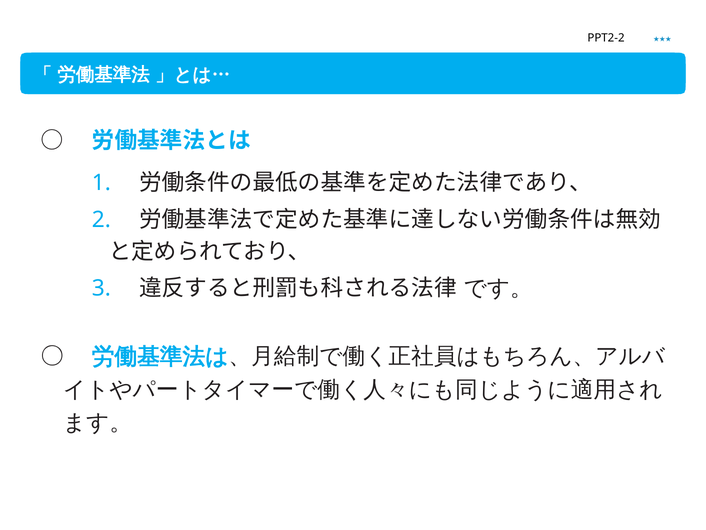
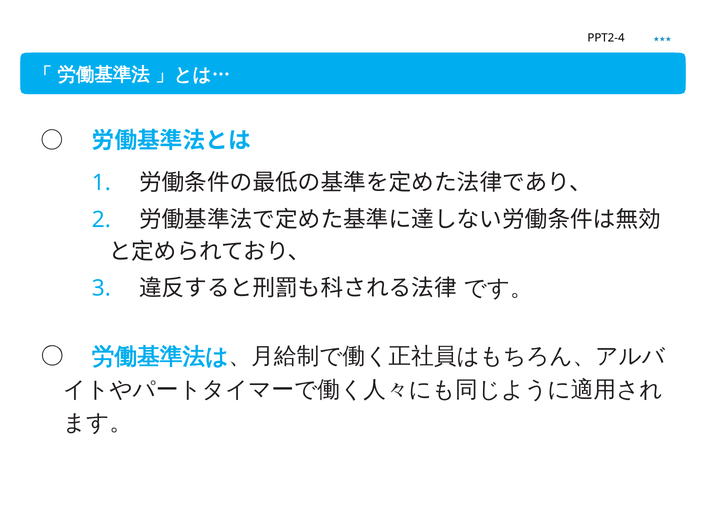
PPT2-2: PPT2-2 -> PPT2-4 (606, 38)
